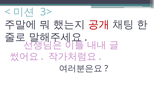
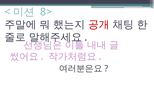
3>: 3> -> 8> (46, 12)
